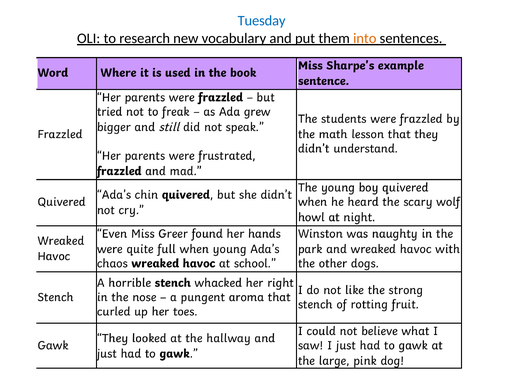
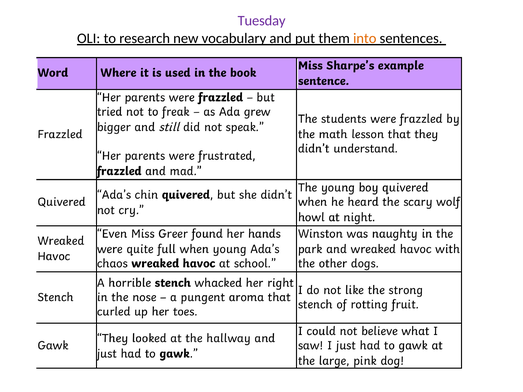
Tuesday colour: blue -> purple (262, 21)
